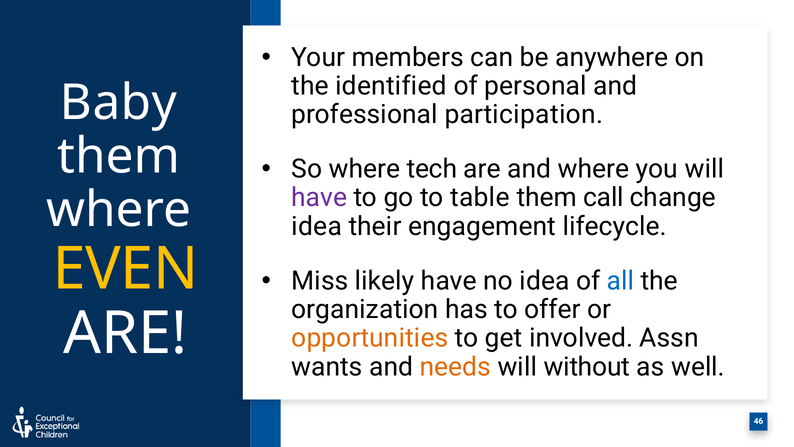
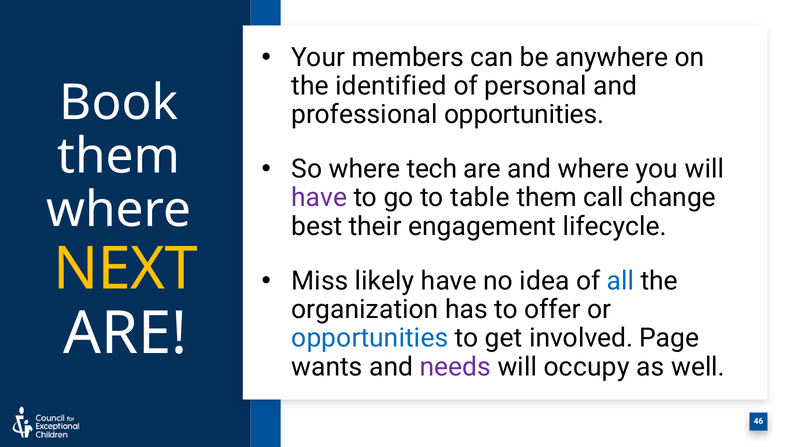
Baby: Baby -> Book (119, 103)
professional participation: participation -> opportunities (524, 114)
idea: idea -> best (317, 226)
EVEN: EVEN -> NEXT (126, 269)
opportunities colour: orange -> blue (370, 338)
Assn: Assn -> Page (669, 338)
needs colour: orange -> purple (455, 366)
without: without -> occupy (587, 366)
